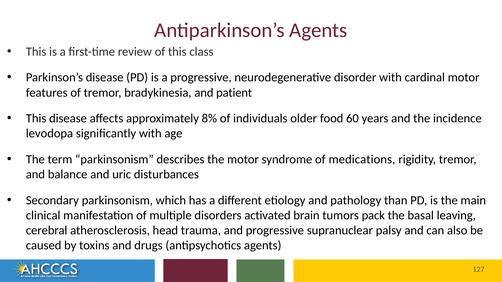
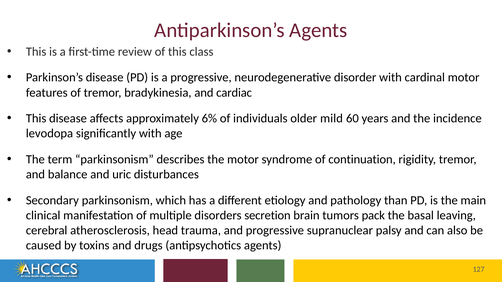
patient: patient -> cardiac (234, 93)
8%: 8% -> 6% (209, 119)
food: food -> mild (332, 119)
medications: medications -> continuation (362, 160)
activated: activated -> secretion (267, 216)
